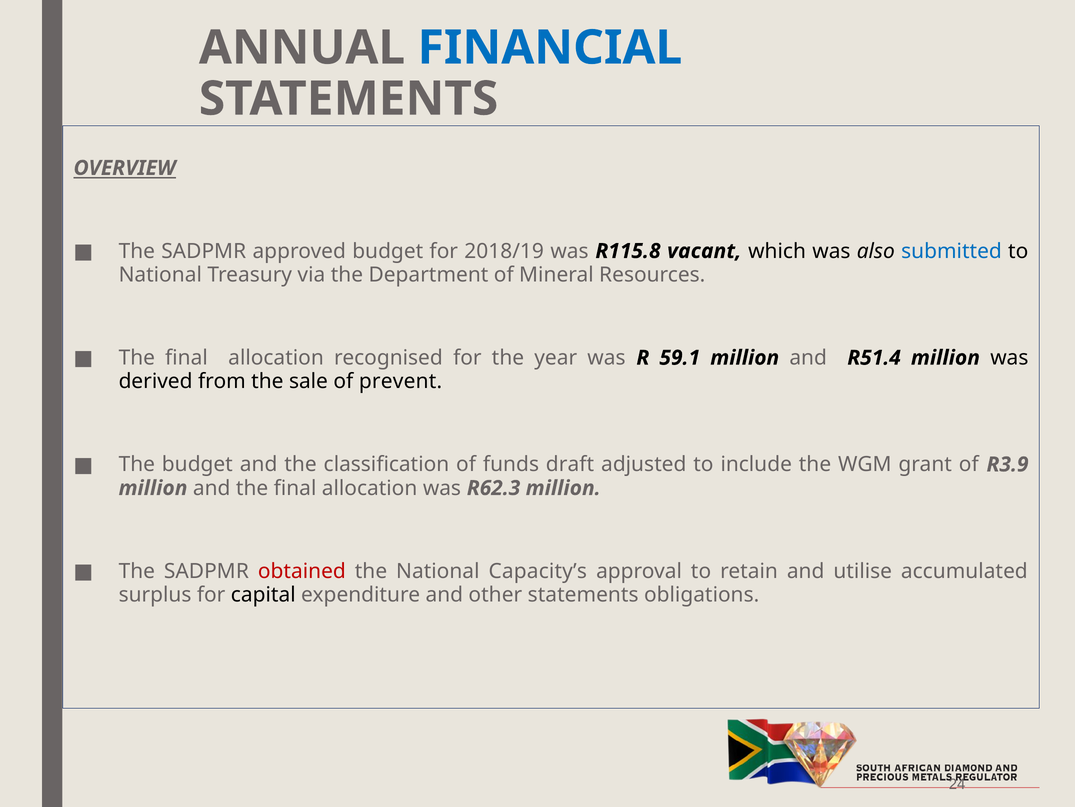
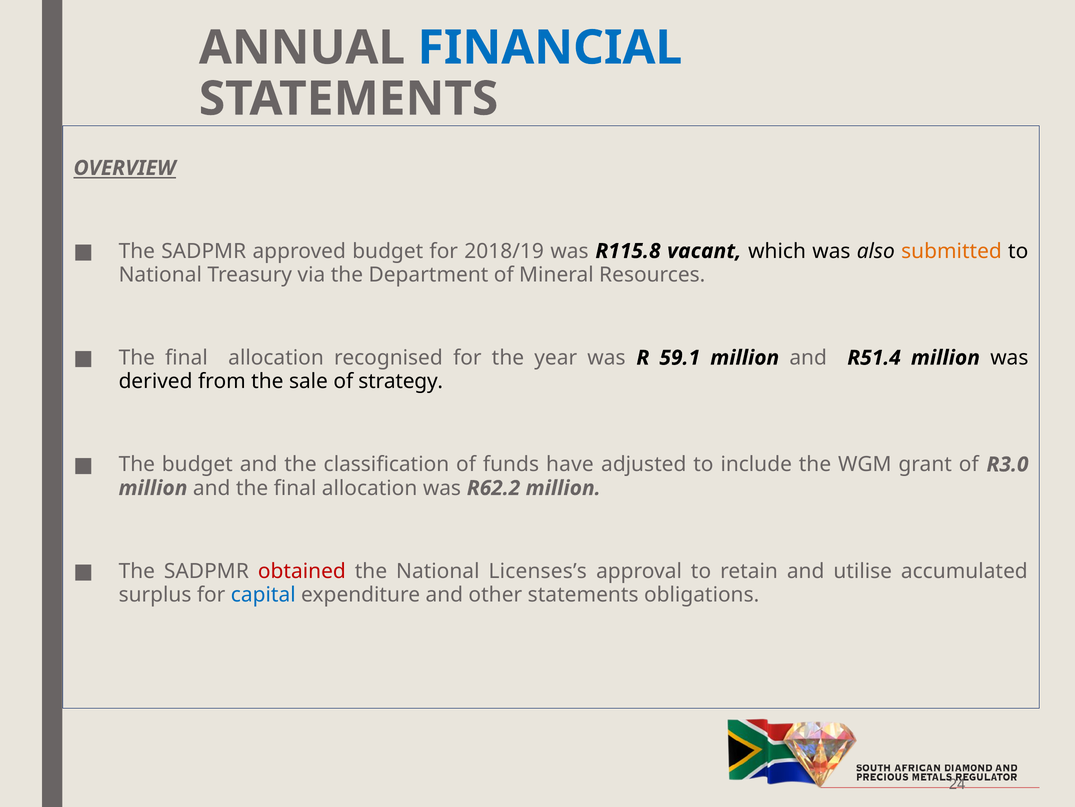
submitted colour: blue -> orange (952, 251)
prevent: prevent -> strategy (401, 381)
draft: draft -> have (570, 464)
R3.9: R3.9 -> R3.0 (1007, 464)
R62.3: R62.3 -> R62.2 (494, 488)
Capacity’s: Capacity’s -> Licenses’s (538, 571)
capital colour: black -> blue (263, 594)
